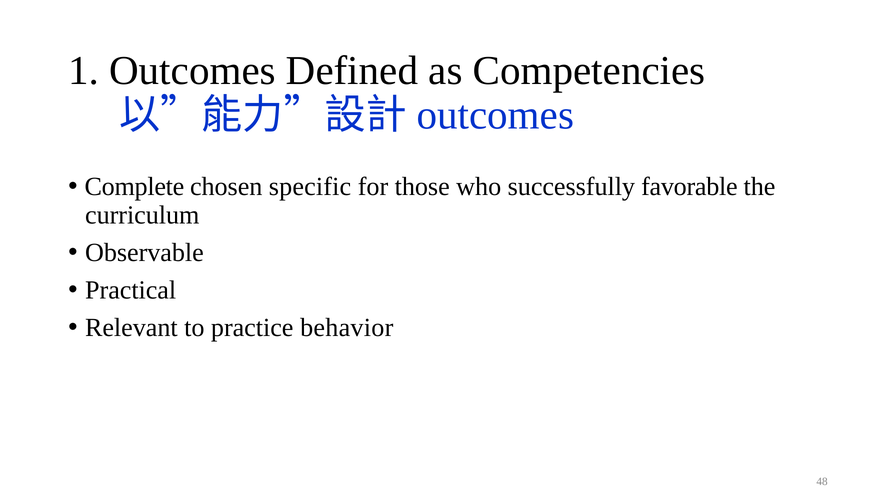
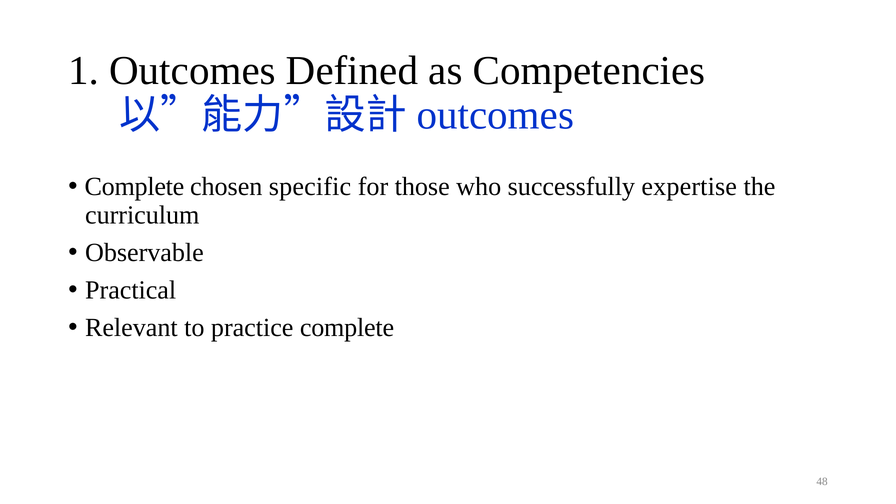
favorable: favorable -> expertise (689, 187)
practice behavior: behavior -> complete (347, 328)
